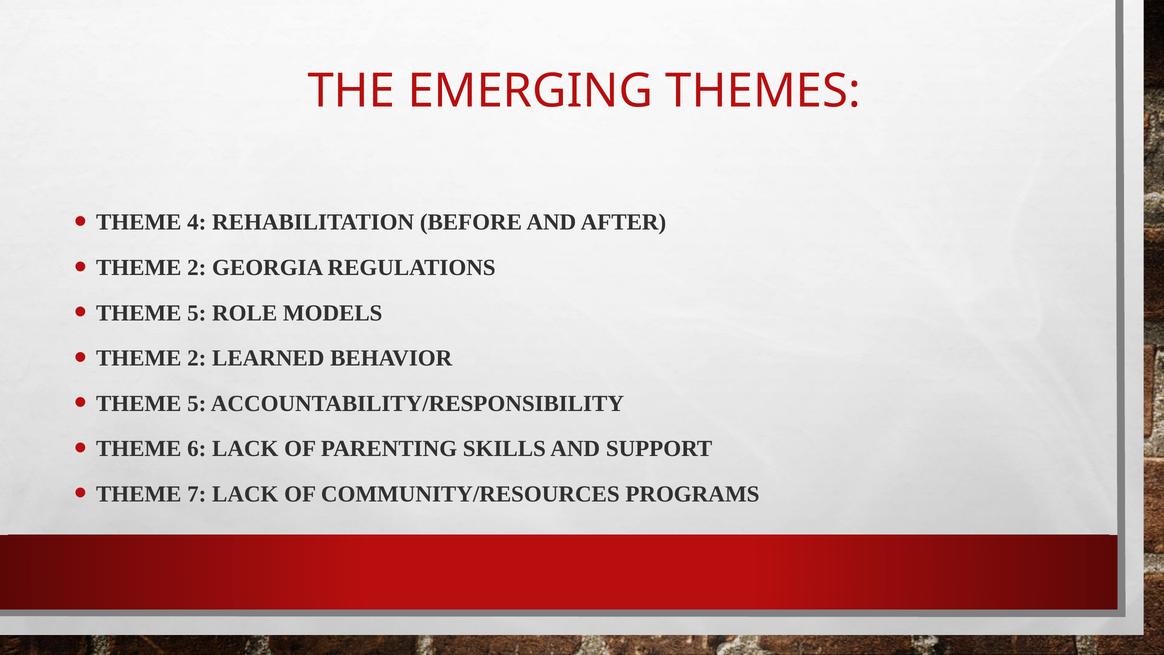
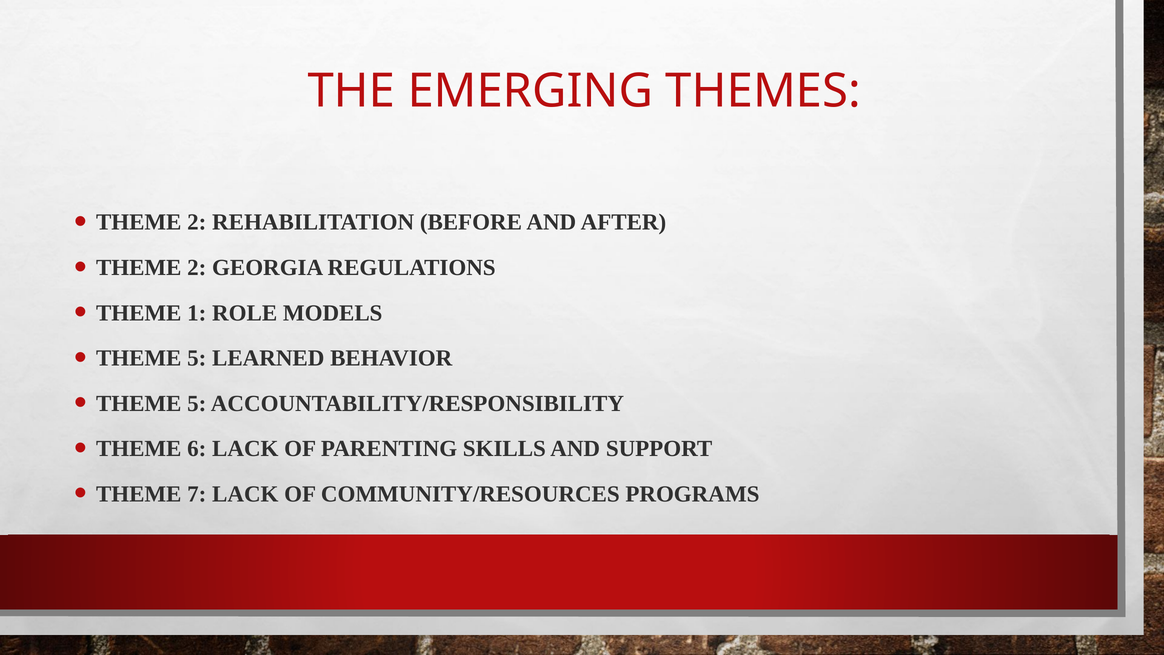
4: 4 -> 2 (197, 222)
5: 5 -> 1 (197, 313)
2: 2 -> 5 (197, 358)
